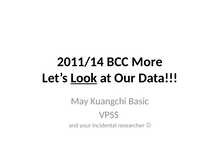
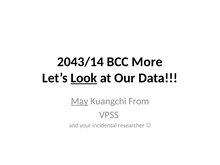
2011/14: 2011/14 -> 2043/14 (80, 62)
May underline: none -> present (80, 101)
Basic: Basic -> From (139, 101)
